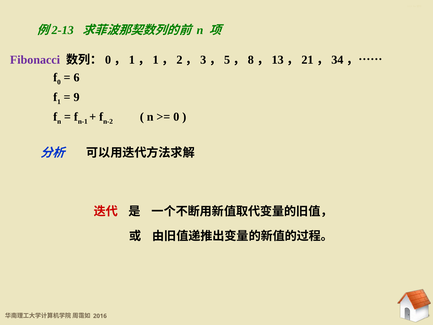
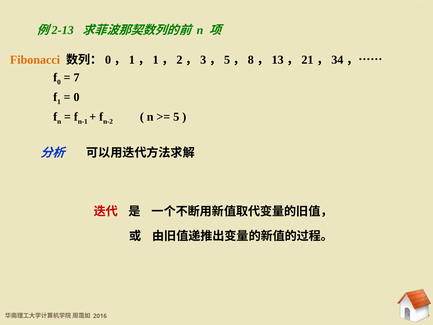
Fibonacci colour: purple -> orange (35, 60)
6: 6 -> 7 (77, 77)
9: 9 -> 0 (77, 97)
0: 0 -> 5 (176, 117)
